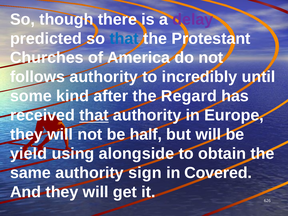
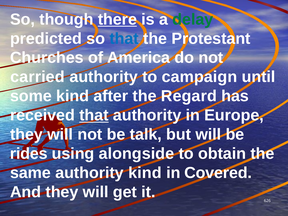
there underline: none -> present (117, 19)
delay colour: purple -> green (193, 19)
follows: follows -> carried (37, 77)
incredibly: incredibly -> campaign (199, 77)
half: half -> talk (146, 135)
yield: yield -> rides (29, 154)
authority sign: sign -> kind (145, 173)
